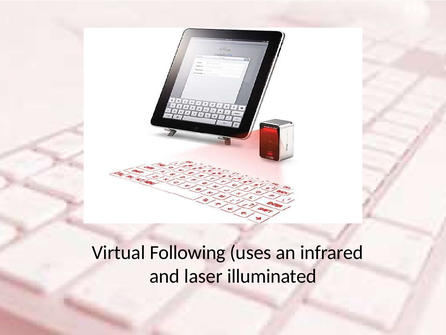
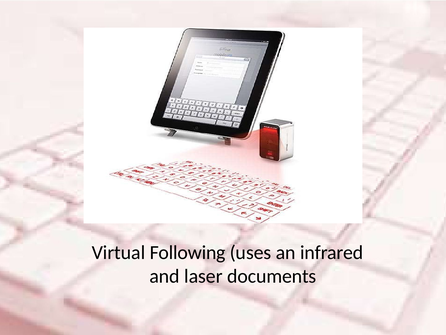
illuminated: illuminated -> documents (272, 276)
